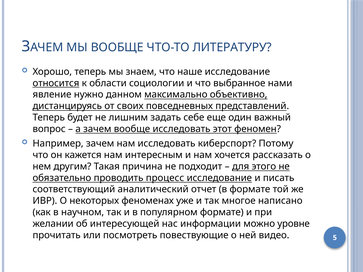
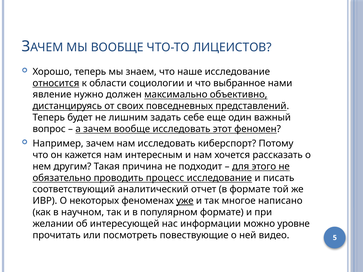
ЛИТЕРАТУРУ: ЛИТЕРАТУРУ -> ЛИЦЕИСТОВ (232, 47)
данном: данном -> должен (124, 95)
уже underline: none -> present (185, 201)
